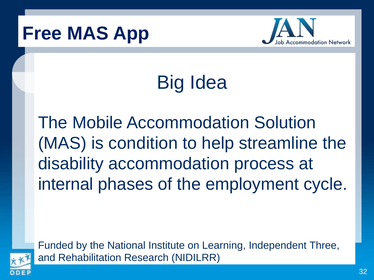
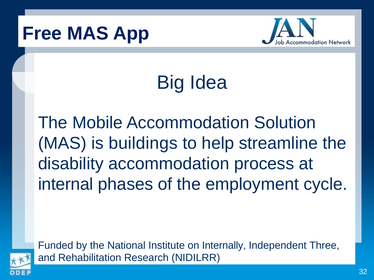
condition: condition -> buildings (143, 144)
Learning: Learning -> Internally (224, 246)
